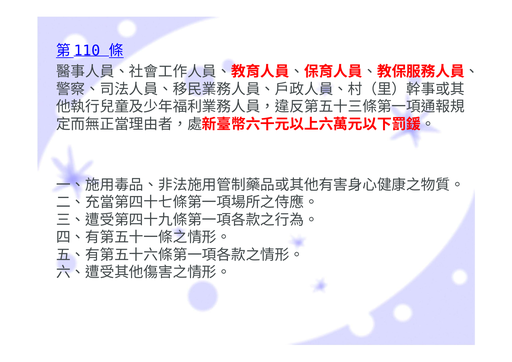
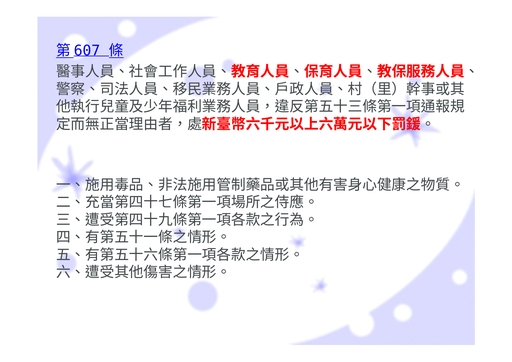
110: 110 -> 607 (87, 51)
